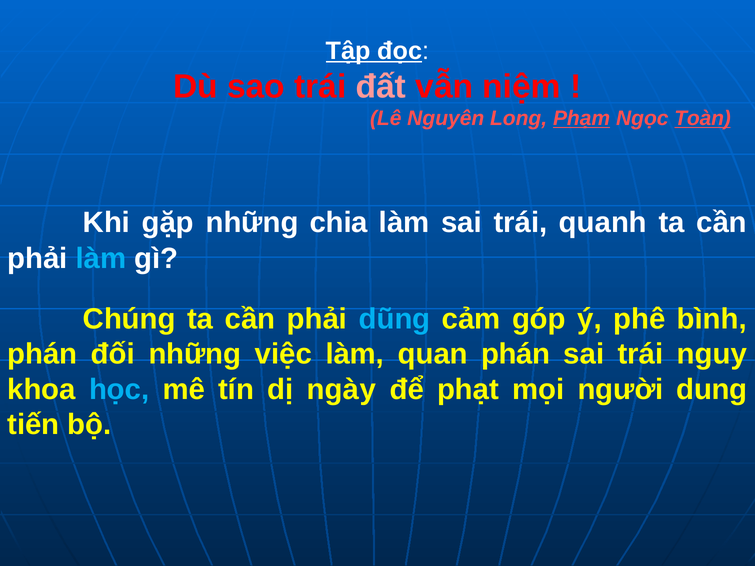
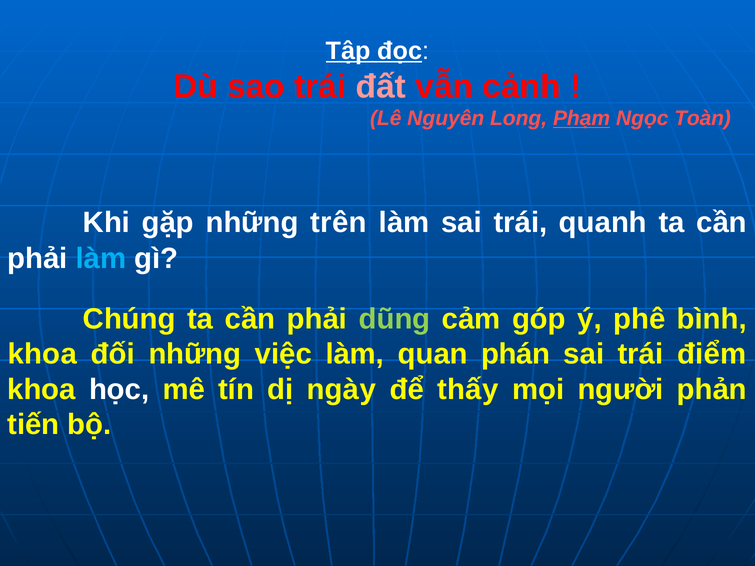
niệm: niệm -> cảnh (522, 87)
Toàn underline: present -> none (703, 118)
chia: chia -> trên (339, 223)
dũng colour: light blue -> light green (395, 319)
phán: phán -> khoa (42, 354)
nguy: nguy -> điểm (712, 354)
học colour: light blue -> white (119, 390)
phạt: phạt -> thấy (468, 390)
dung: dung -> phản (712, 390)
